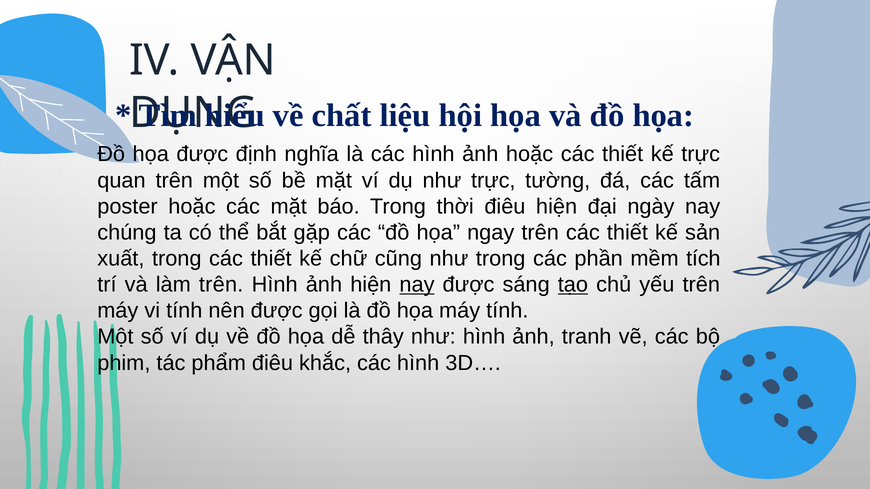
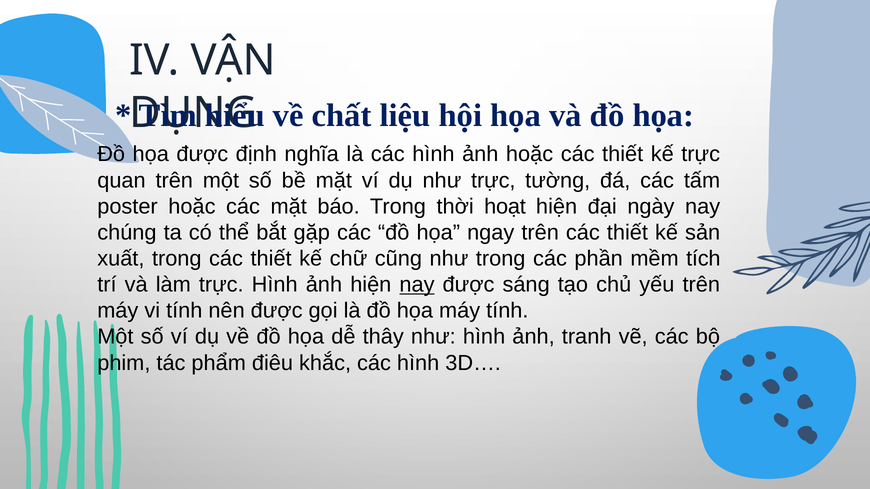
thời điêu: điêu -> hoạt (505, 207)
làm trên: trên -> trực (221, 285)
tạo underline: present -> none (573, 285)
